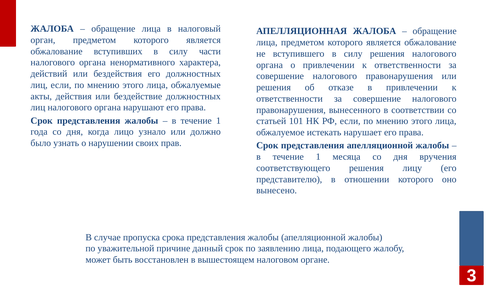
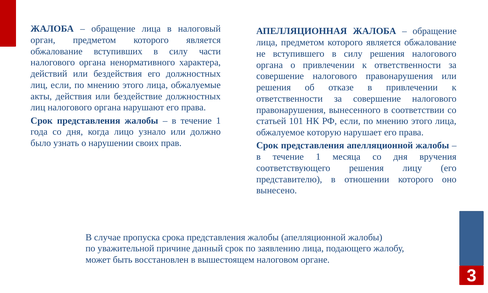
истекать: истекать -> которую (324, 133)
